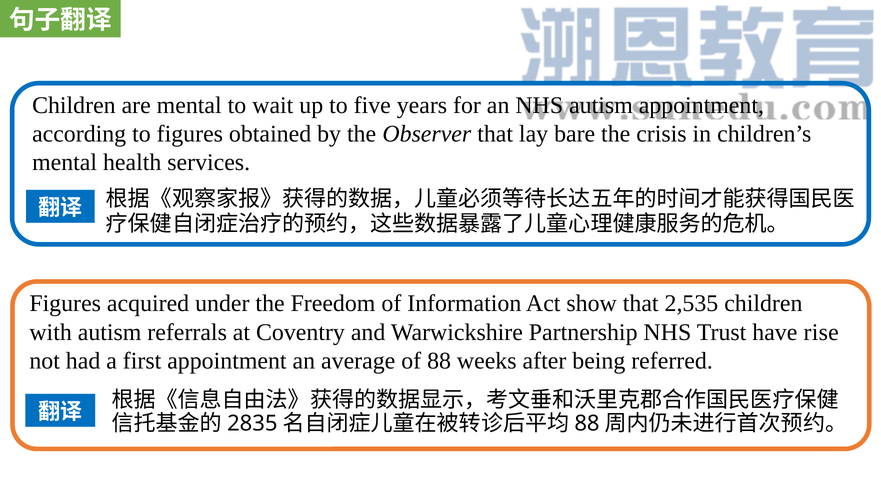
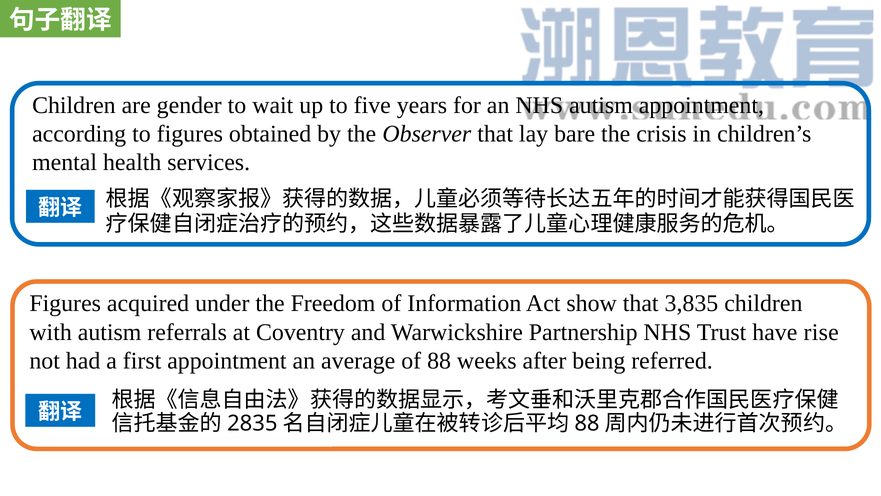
are mental: mental -> gender (189, 105)
2,535: 2,535 -> 3,835 (691, 303)
